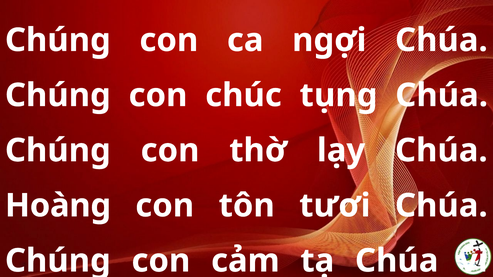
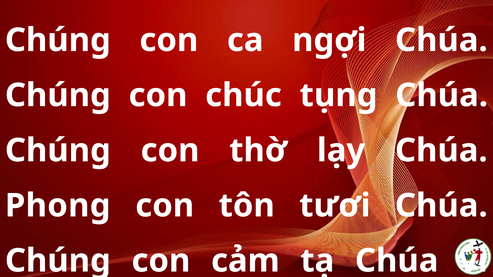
Hoàng: Hoàng -> Phong (58, 206)
